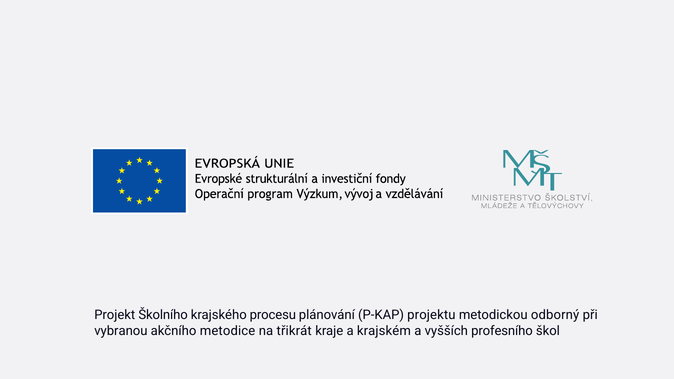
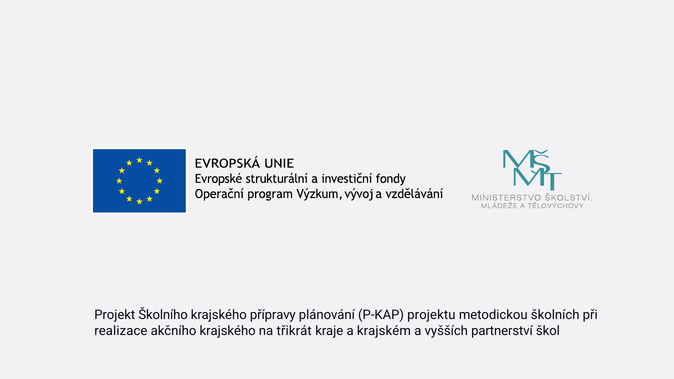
procesu: procesu -> přípravy (273, 315)
odborný: odborný -> školních (555, 315)
vybranou: vybranou -> realizace (121, 331)
akčního metodice: metodice -> krajského (228, 331)
profesního: profesního -> partnerství (502, 331)
